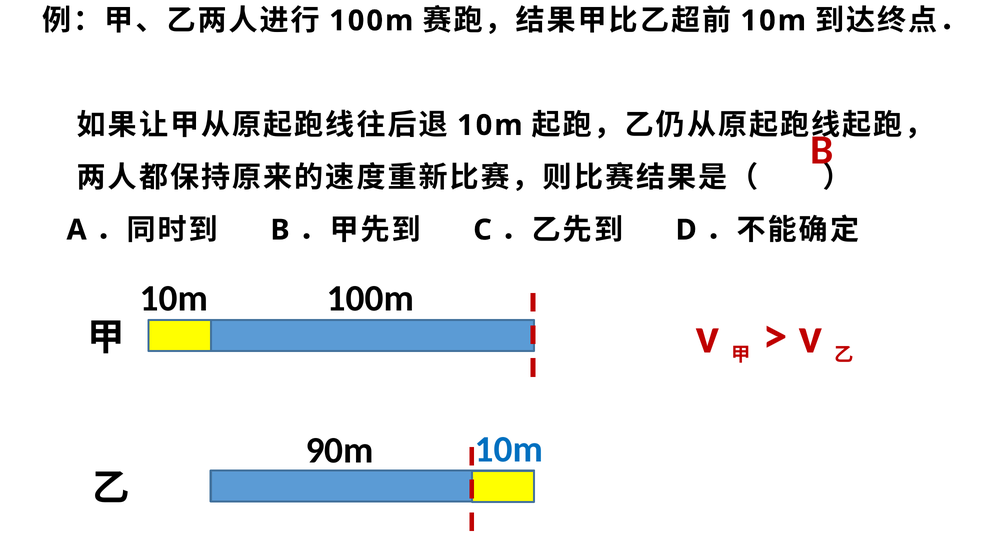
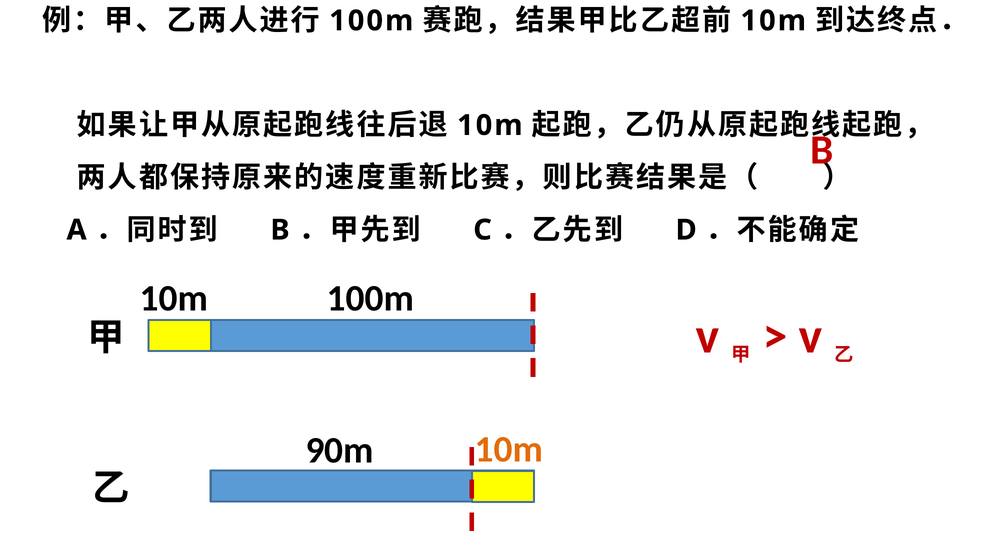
10m colour: blue -> orange (509, 449)
